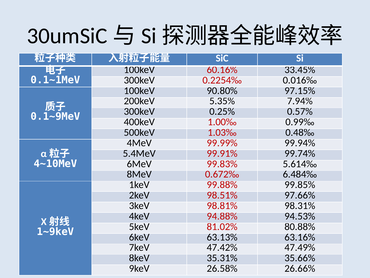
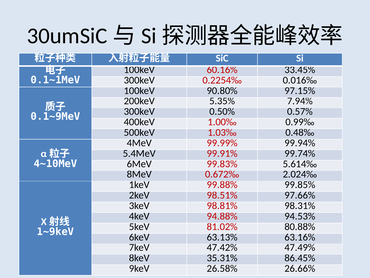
0.25%: 0.25% -> 0.50% (222, 111)
6.484‰: 6.484‰ -> 2.024‰ (300, 174)
35.66%: 35.66% -> 86.45% (300, 258)
